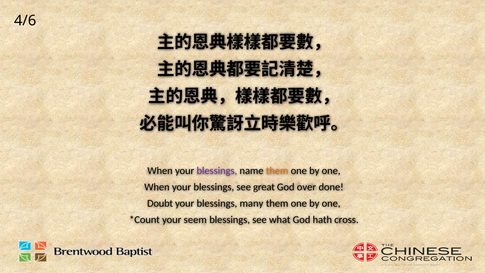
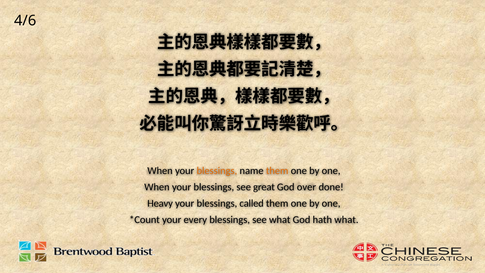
blessings colour: purple -> orange (217, 171)
Doubt: Doubt -> Heavy (160, 203)
many: many -> called (252, 203)
seem: seem -> every (195, 220)
hath cross: cross -> what (346, 220)
